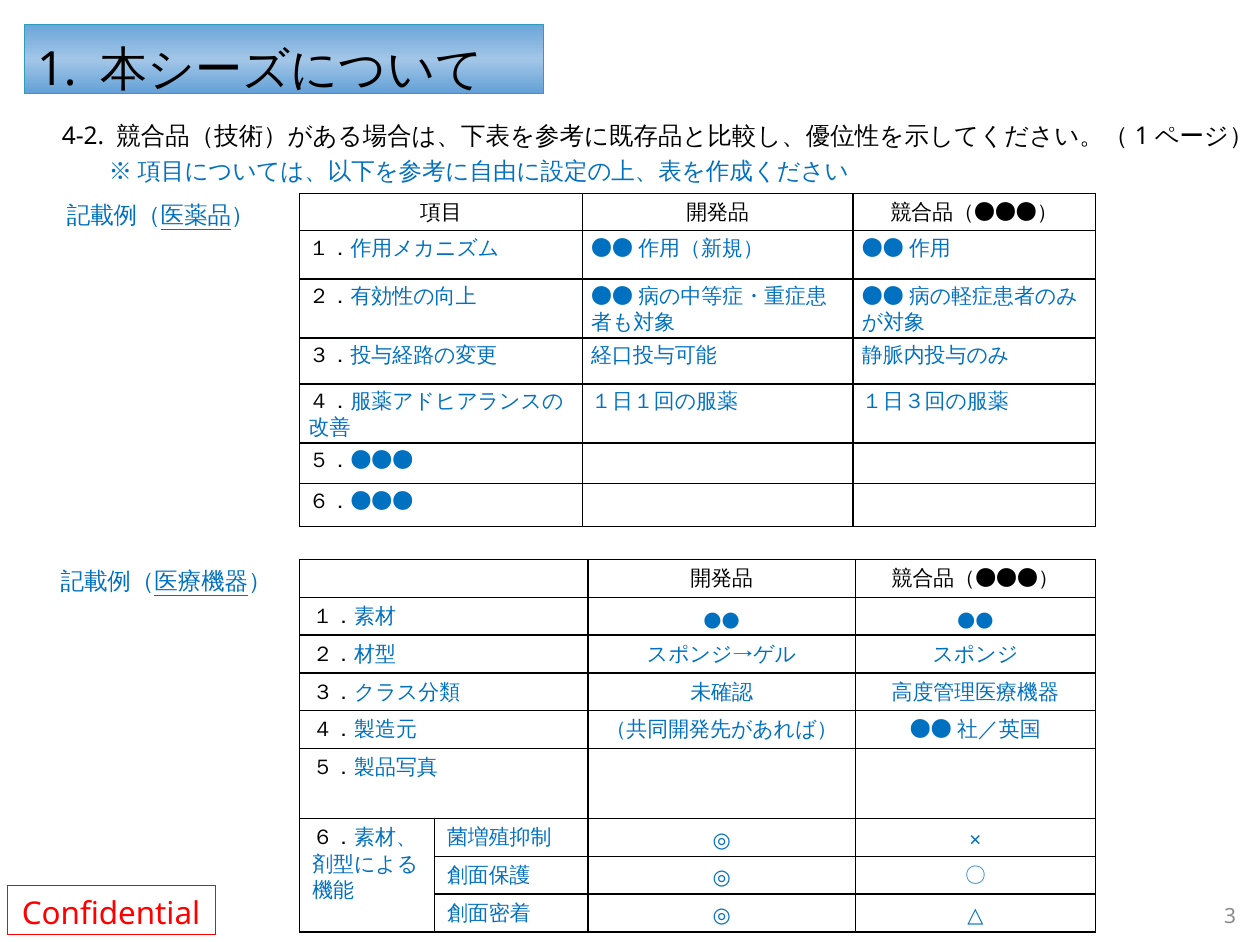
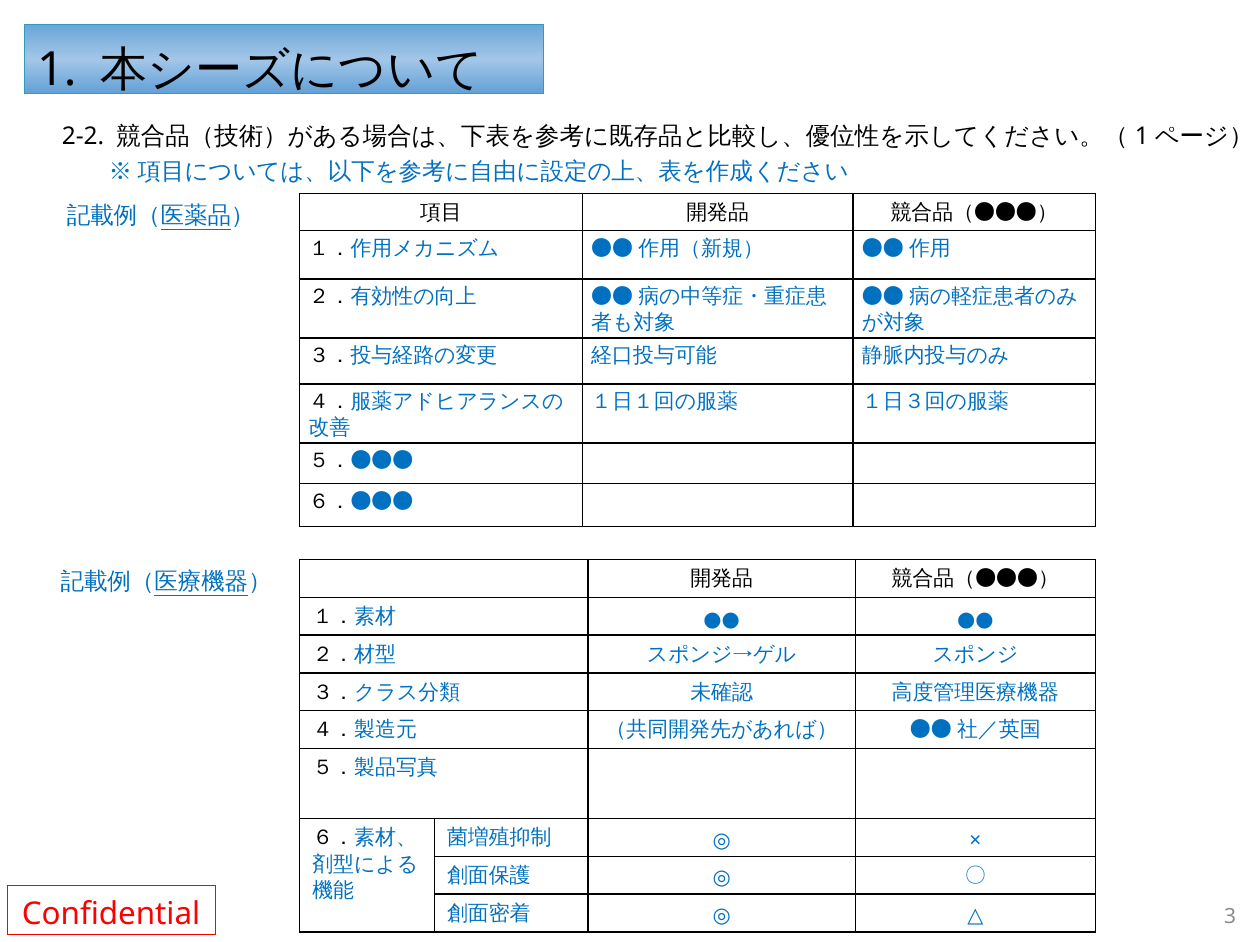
4-2: 4-2 -> 2-2 (83, 136)
